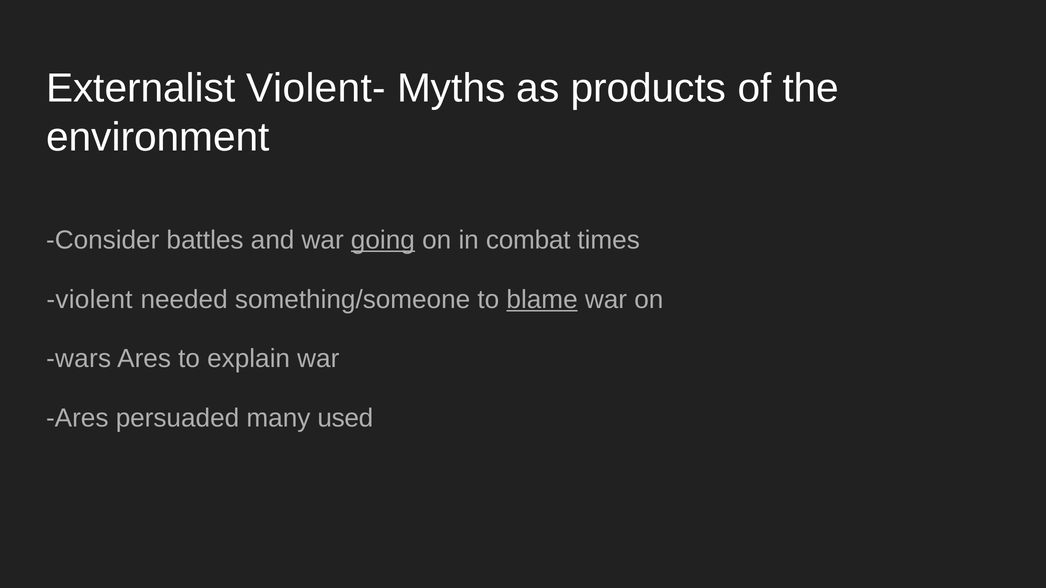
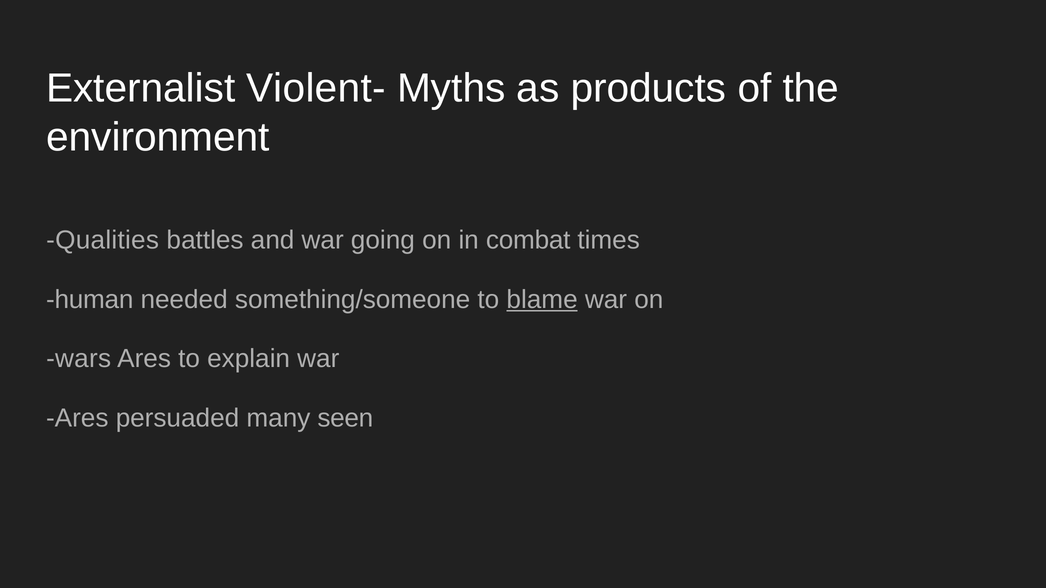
Consider: Consider -> Qualities (103, 240)
going underline: present -> none (383, 240)
violent: violent -> human (90, 300)
used: used -> seen (345, 418)
